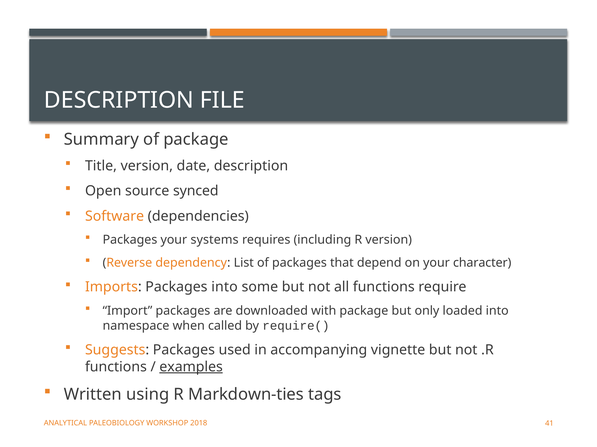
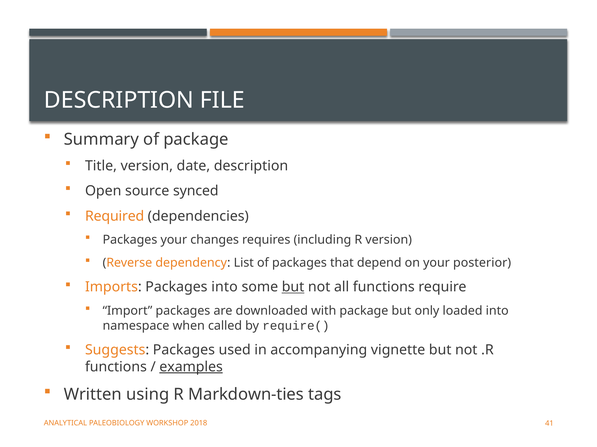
Software: Software -> Required (115, 216)
systems: systems -> changes (215, 240)
character: character -> posterior (482, 263)
but underline: none -> present (293, 287)
